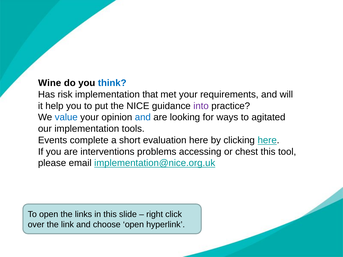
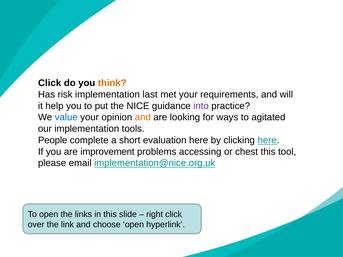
Wine: Wine -> Click (50, 83)
think colour: blue -> orange (112, 83)
that: that -> last (150, 95)
and colour: blue -> orange (143, 117)
Events: Events -> People (53, 140)
interventions: interventions -> improvement (107, 152)
